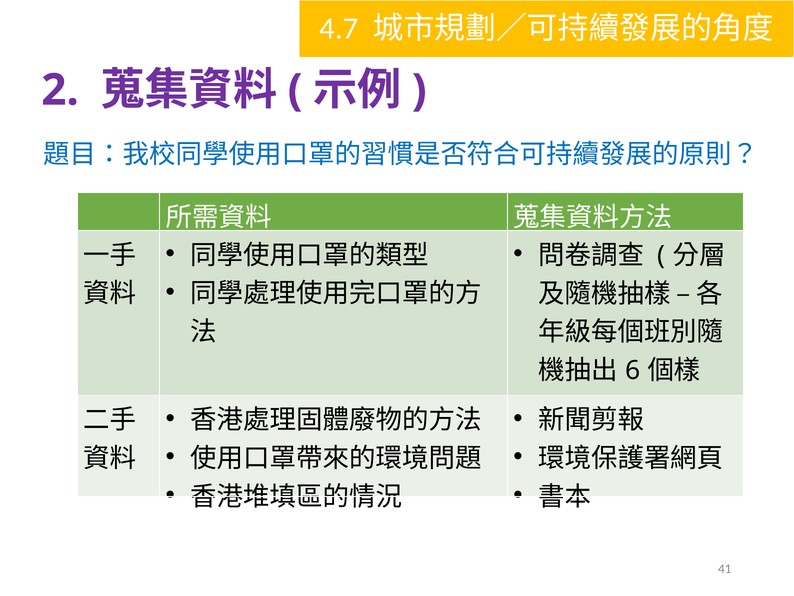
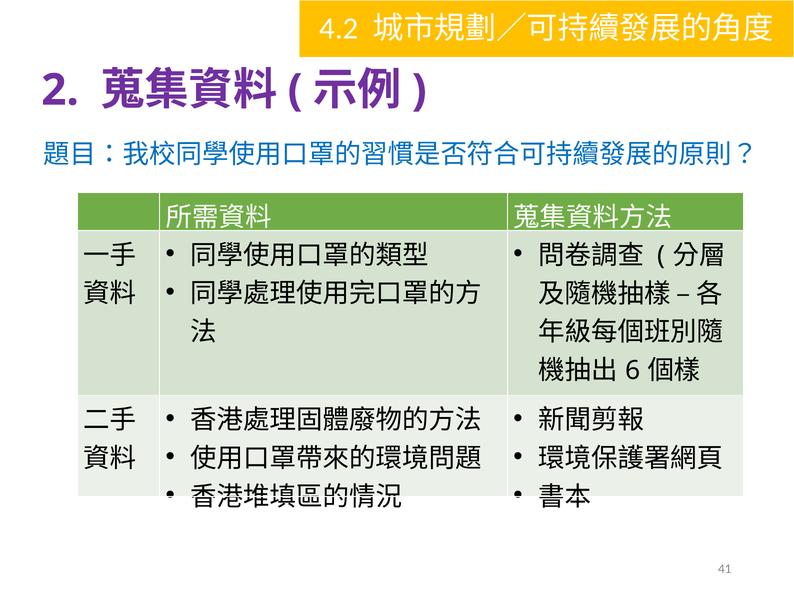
4.7: 4.7 -> 4.2 (339, 29)
